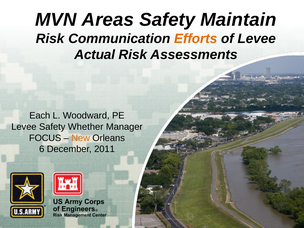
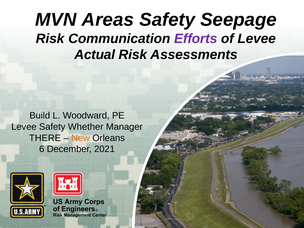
Maintain: Maintain -> Seepage (238, 20)
Efforts colour: orange -> purple (196, 39)
Each: Each -> Build (40, 116)
FOCUS: FOCUS -> THERE (45, 138)
2011: 2011 -> 2021 (105, 149)
